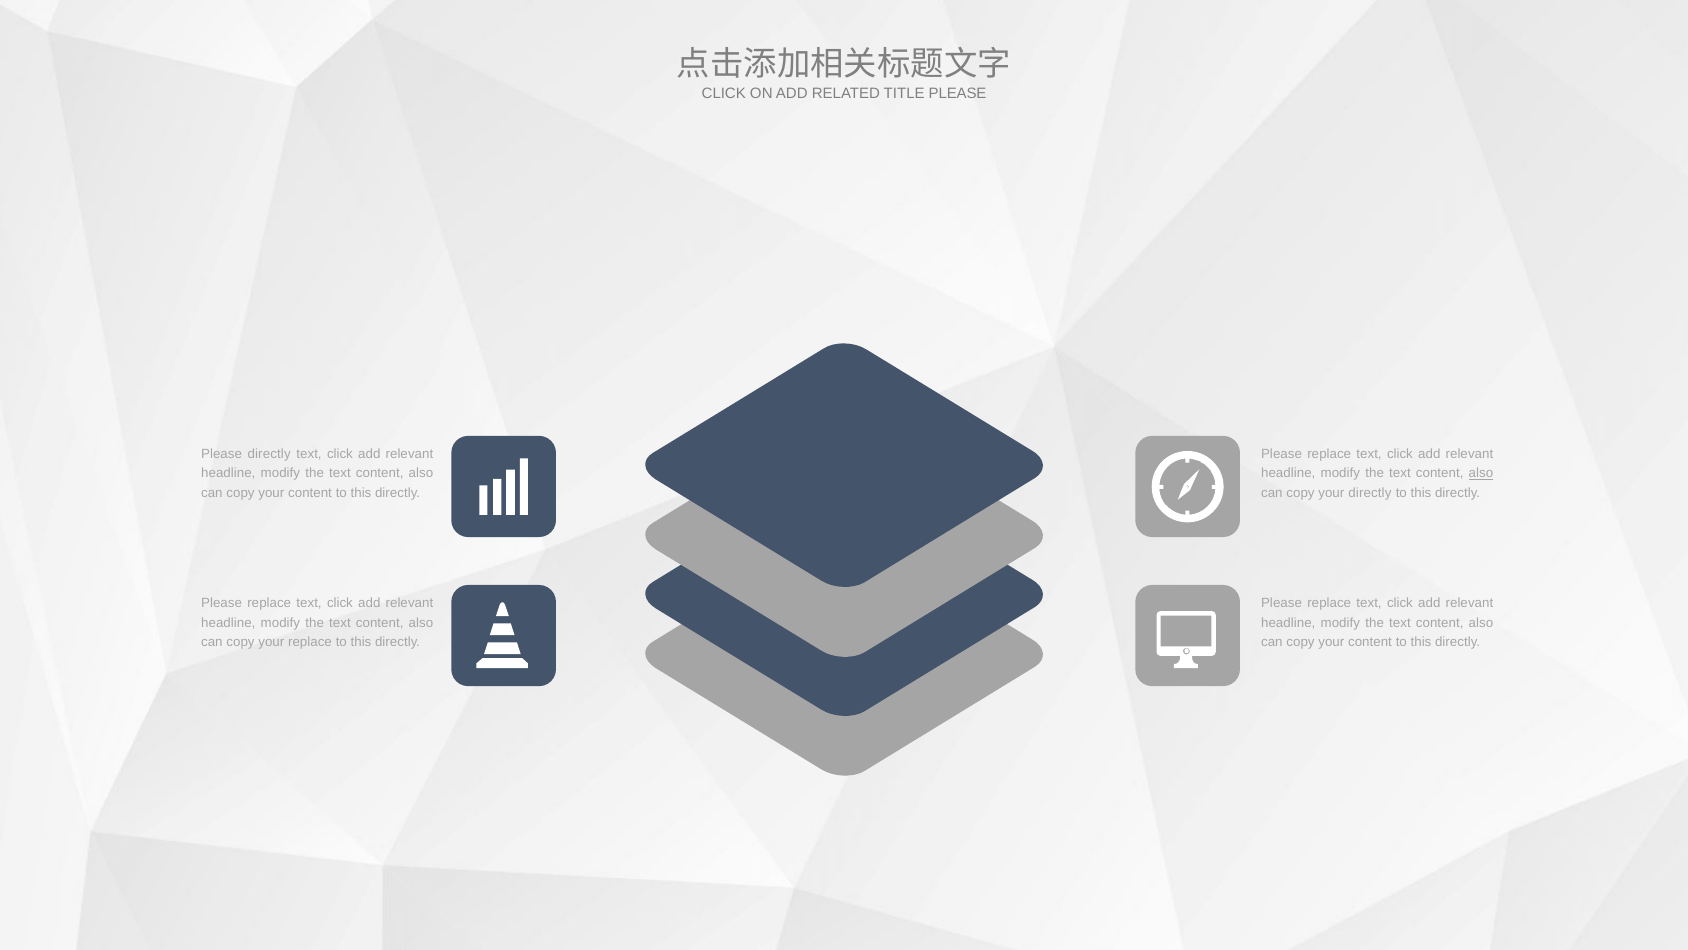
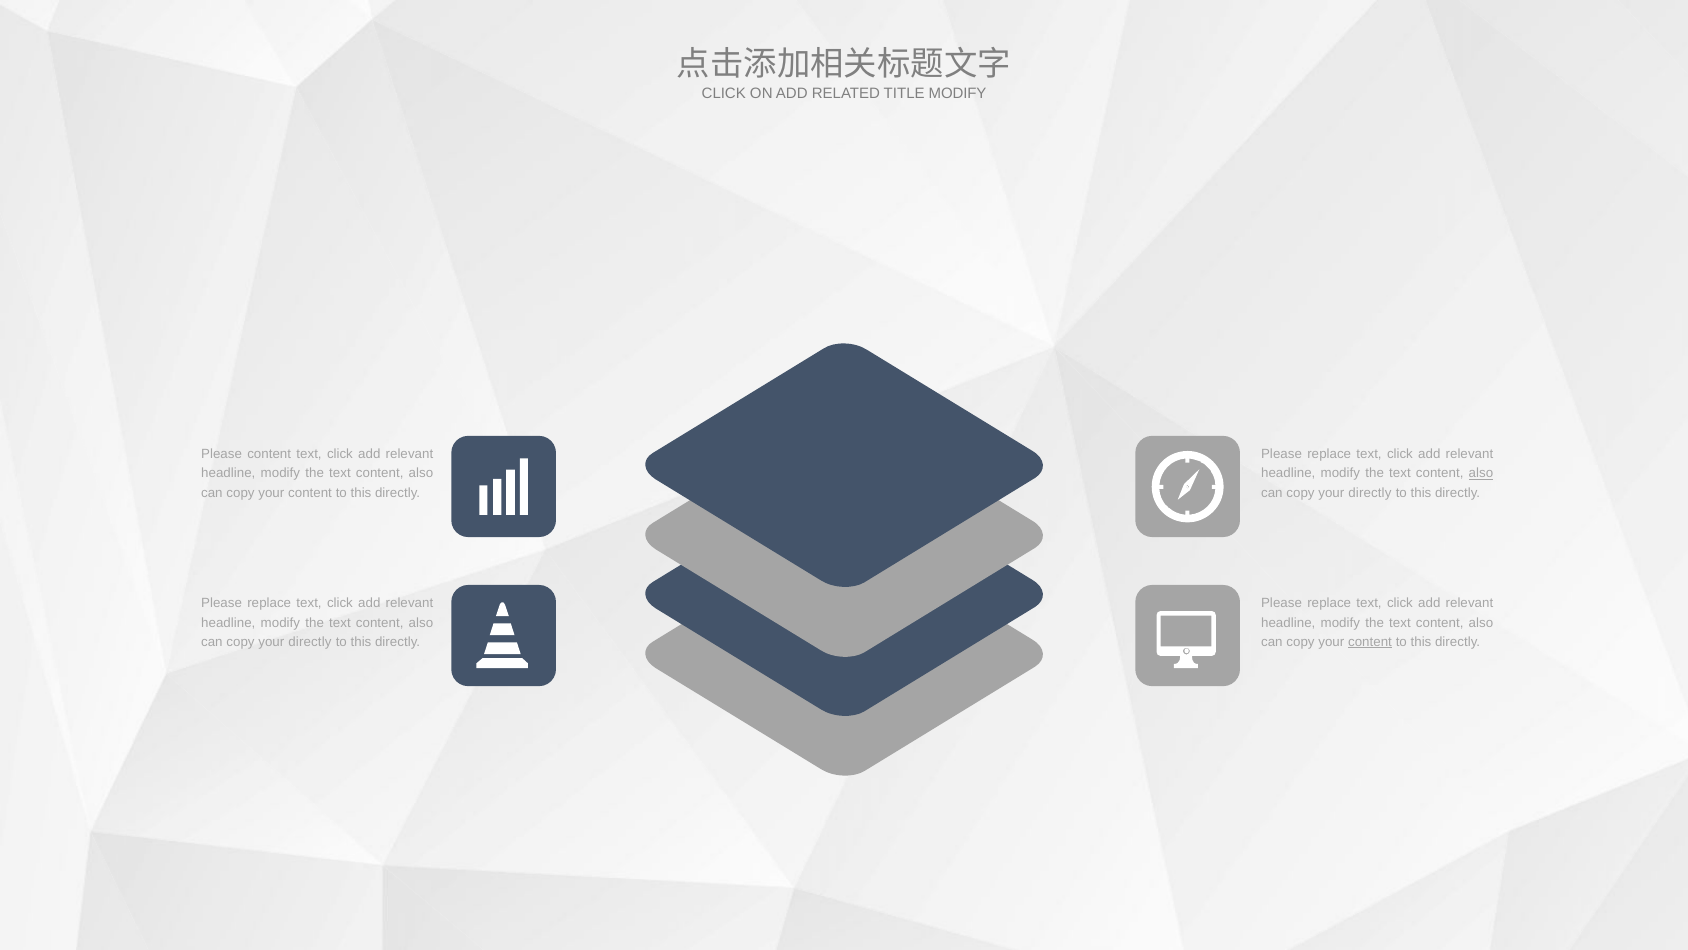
TITLE PLEASE: PLEASE -> MODIFY (958, 93)
Please directly: directly -> content (269, 454)
replace: replace -> directly (310, 641)
content underline: none -> present (1370, 641)
